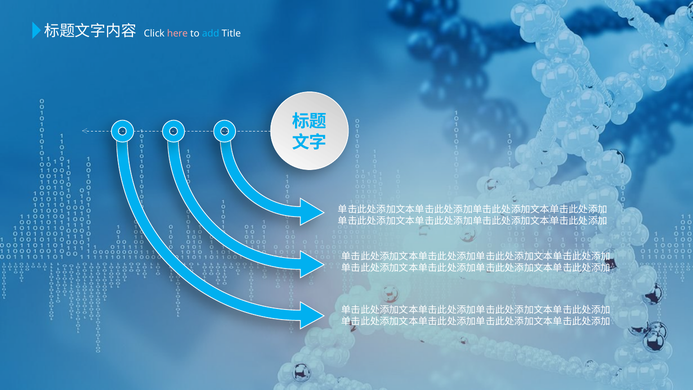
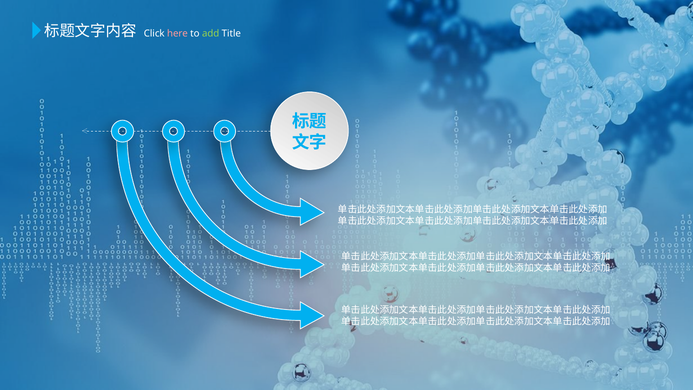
add colour: light blue -> light green (211, 33)
